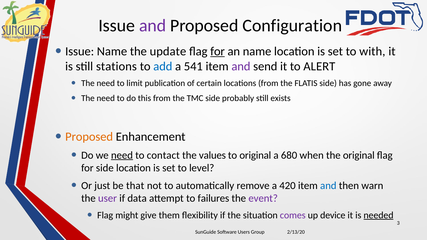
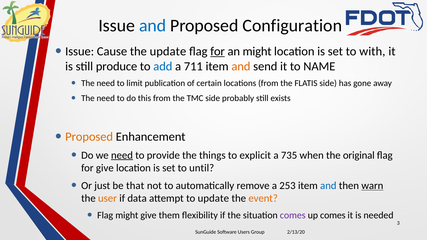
and colour: purple -> blue (153, 26)
Issue Name: Name -> Cause (112, 51)
an name: name -> might (257, 51)
stations: stations -> produce (117, 66)
541: 541 -> 711 (193, 66)
and colour: purple -> orange (241, 66)
ALERT: ALERT -> NAME (319, 66)
contact: contact -> provide (163, 155)
values: values -> things (212, 155)
to original: original -> explicit (255, 155)
680: 680 -> 735 (289, 155)
for side: side -> give (105, 168)
level: level -> until (202, 168)
420: 420 -> 253 (287, 186)
warn underline: none -> present (372, 186)
user colour: purple -> orange (107, 199)
to failures: failures -> update (213, 199)
event colour: purple -> orange (263, 199)
up device: device -> comes (333, 215)
needed underline: present -> none (379, 215)
